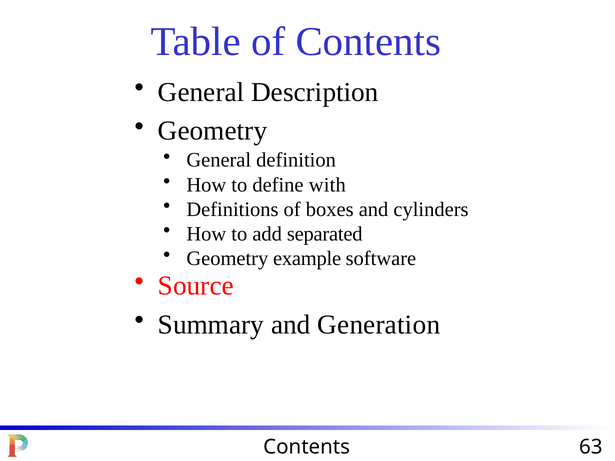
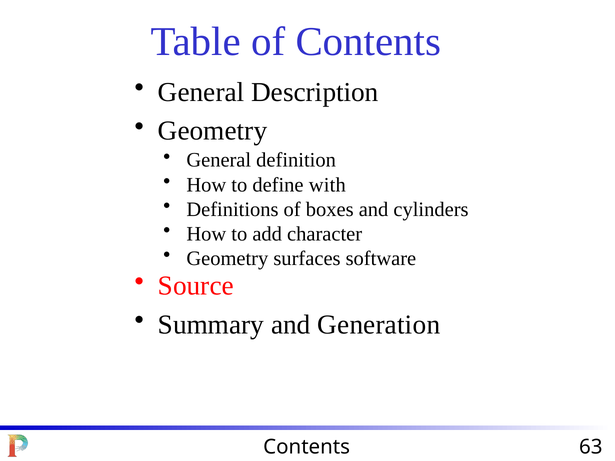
separated: separated -> character (325, 234)
example: example -> surfaces (307, 259)
